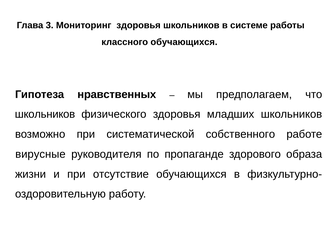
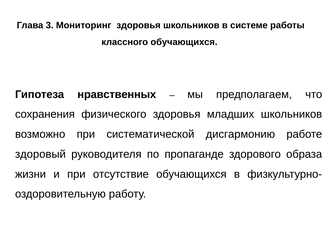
школьников: школьников -> сохранения (45, 114)
собственного: собственного -> дисгармонию (240, 134)
вирусные: вирусные -> здоровый (40, 154)
